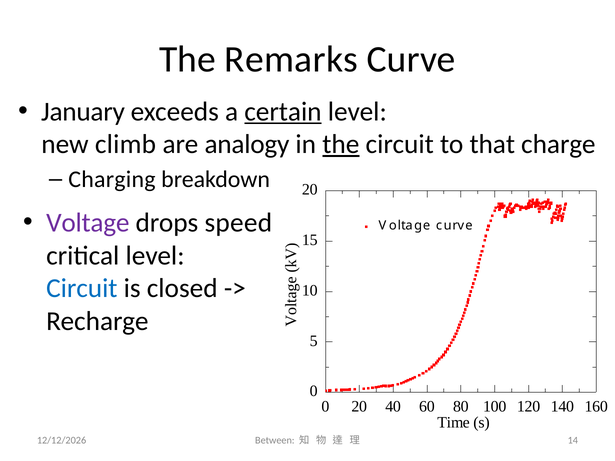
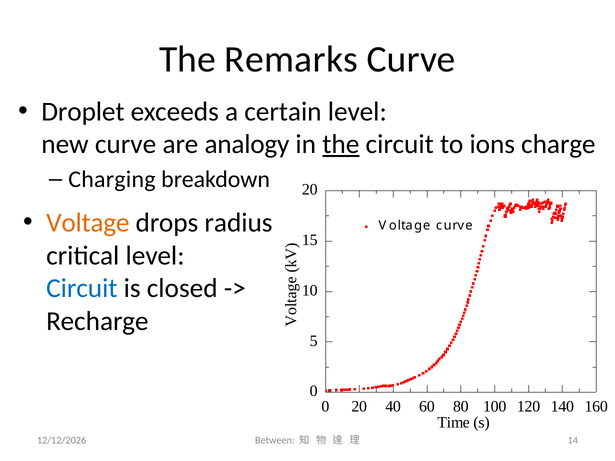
January: January -> Droplet (83, 112)
certain underline: present -> none (283, 112)
new climb: climb -> curve (126, 144)
that: that -> ions (492, 144)
Voltage colour: purple -> orange (88, 223)
speed: speed -> radius (239, 223)
